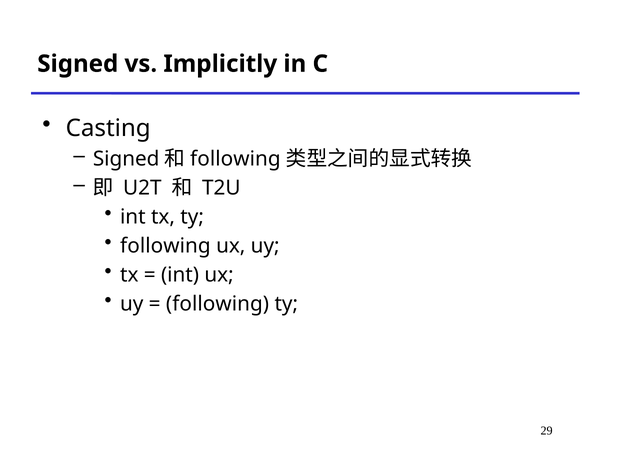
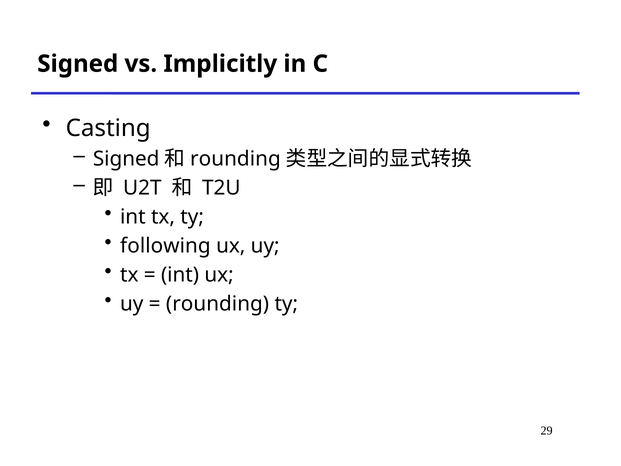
following: following -> rounding (235, 159)
following: following -> rounding (218, 304)
